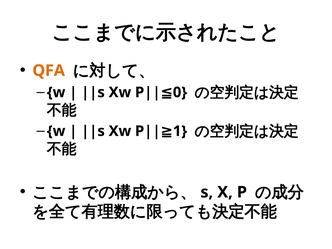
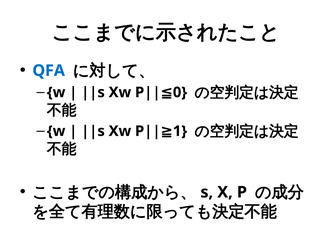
QFA colour: orange -> blue (49, 71)
